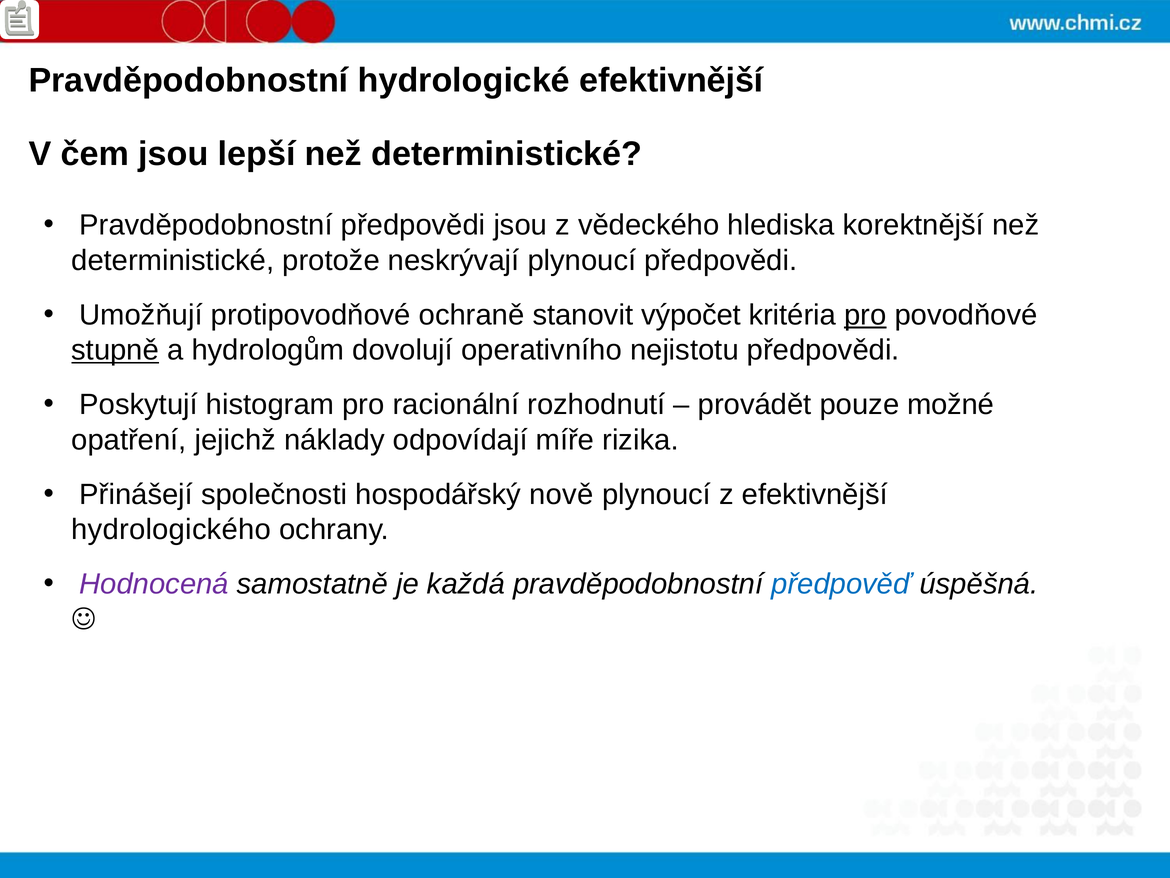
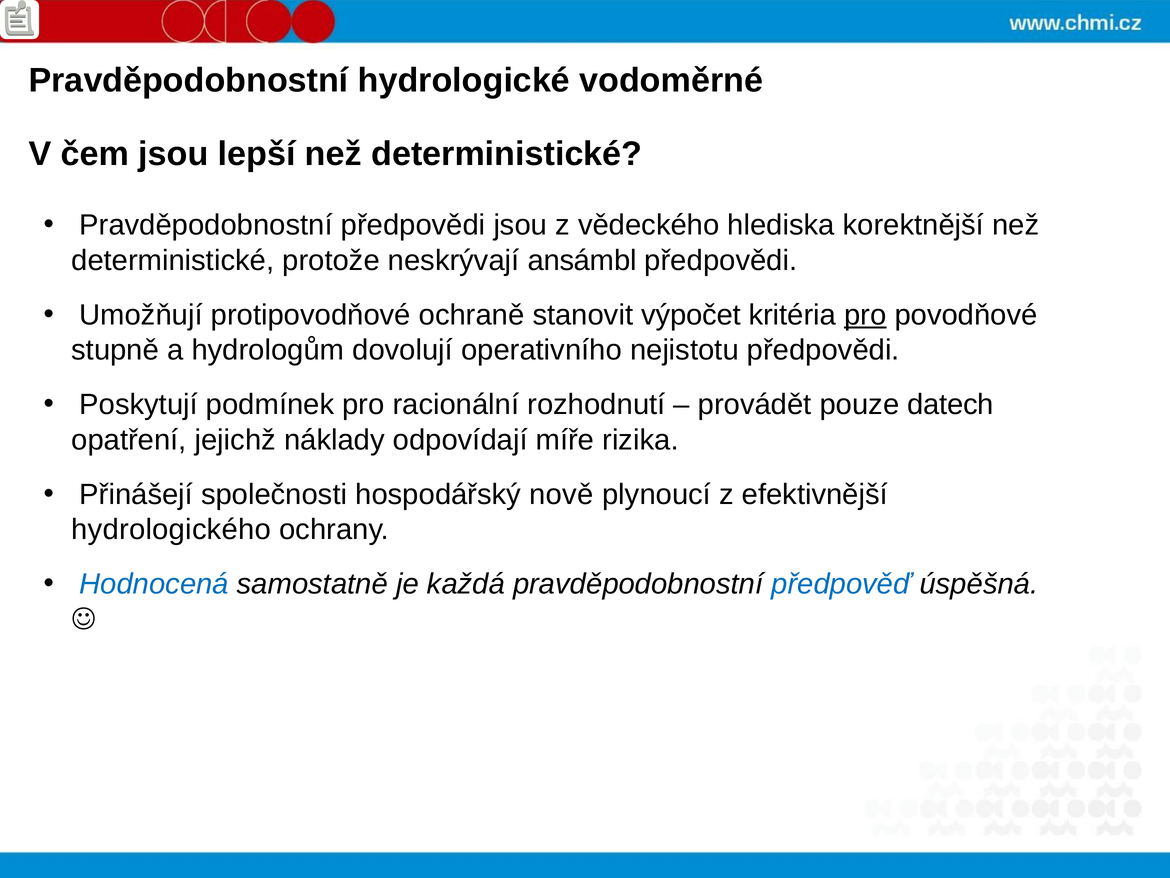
hydrologické efektivnější: efektivnější -> vodoměrné (671, 80)
neskrývají plynoucí: plynoucí -> ansámbl (582, 260)
stupně underline: present -> none (115, 350)
histogram: histogram -> podmínek (270, 405)
možné: možné -> datech (951, 405)
Hodnocená colour: purple -> blue (154, 584)
